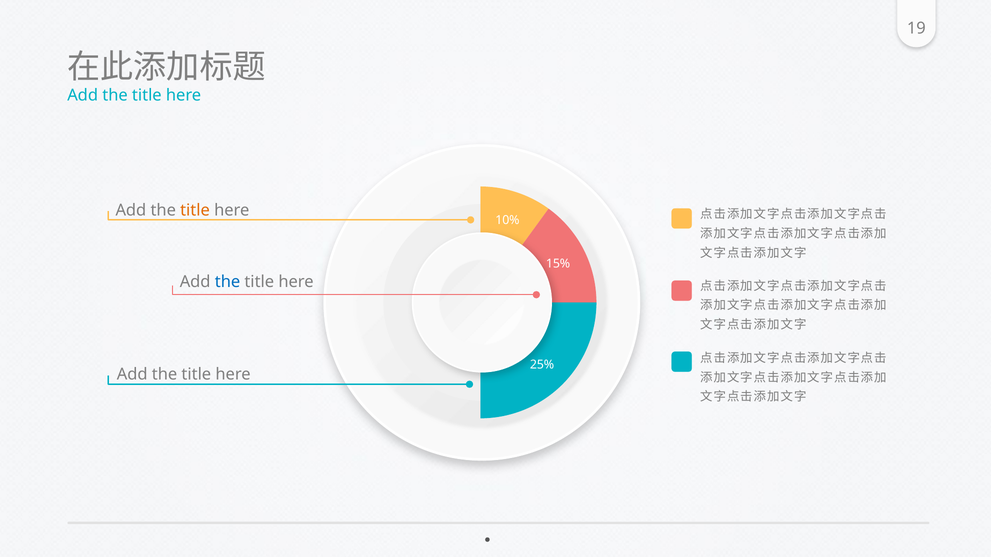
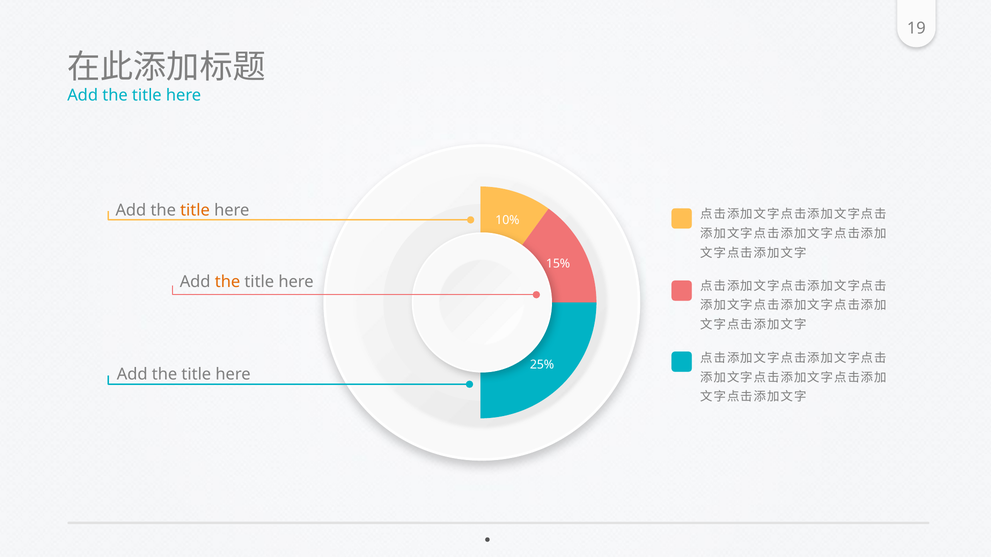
the colour: blue -> orange (228, 282)
